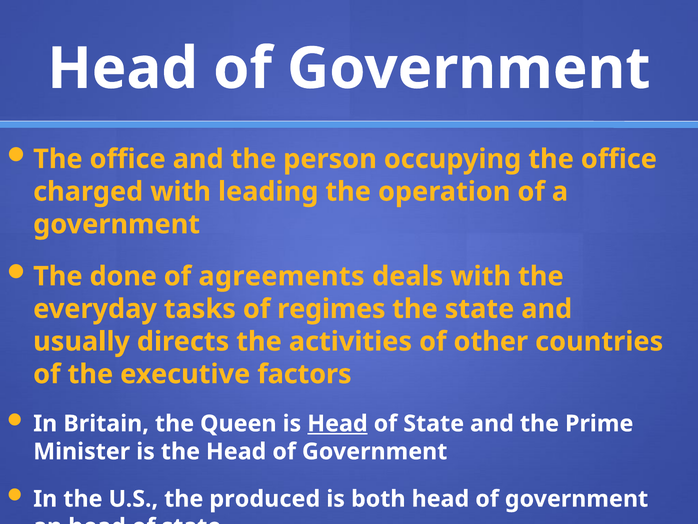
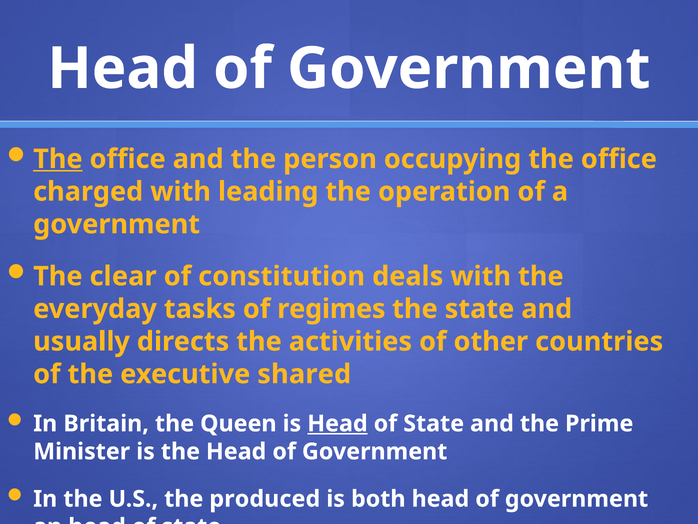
The underline: none -> present (58, 159)
done: done -> clear (123, 276)
agreements: agreements -> constitution (282, 276)
factors: factors -> shared (304, 374)
